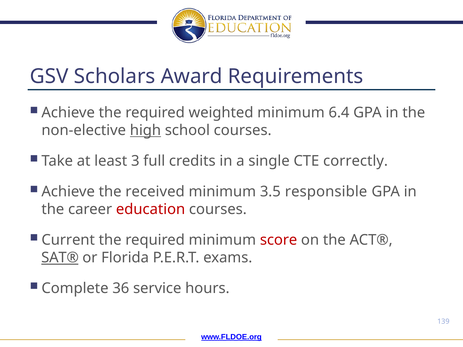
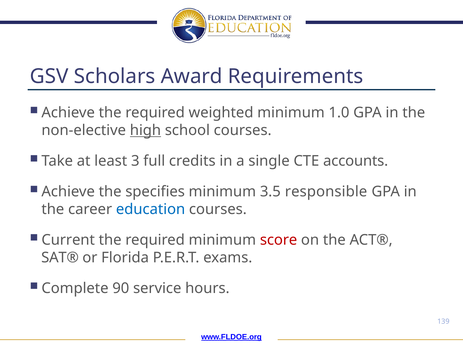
6.4: 6.4 -> 1.0 (339, 113)
correctly: correctly -> accounts (356, 161)
received: received -> specifies (155, 192)
education colour: red -> blue (151, 209)
SAT® underline: present -> none (60, 258)
36: 36 -> 90 (121, 289)
